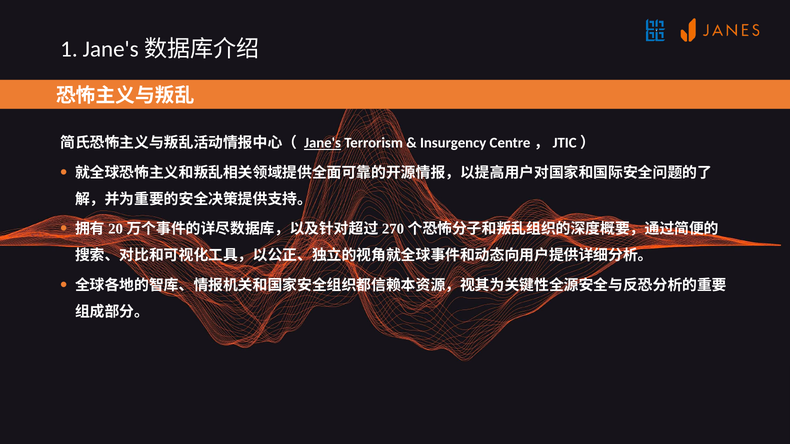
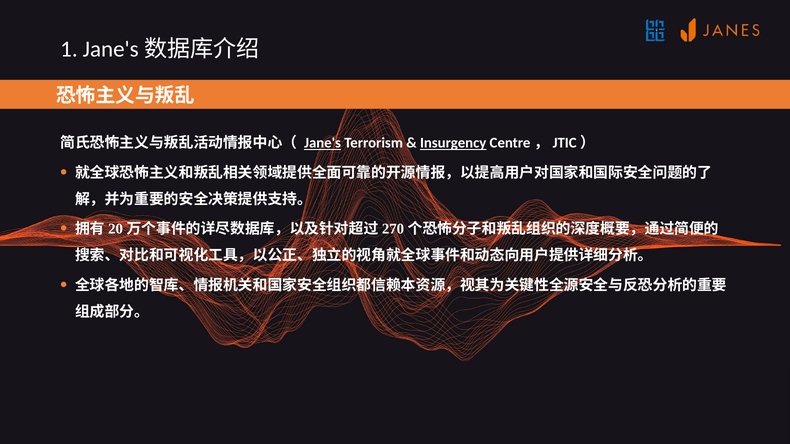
Insurgency underline: none -> present (453, 143)
